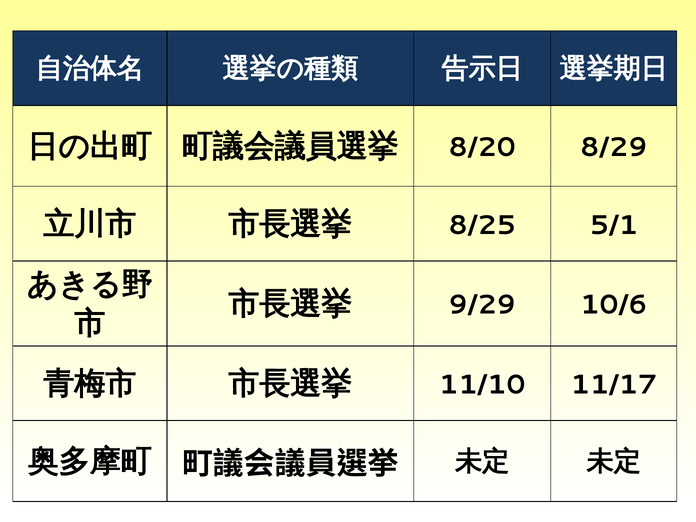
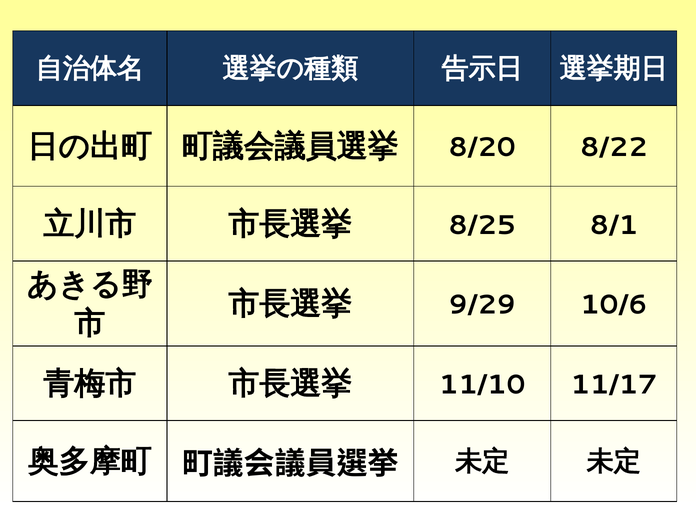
8/29: 8/29 -> 8/22 (614, 147)
5/1: 5/1 -> 8/1 (614, 225)
